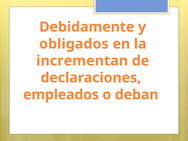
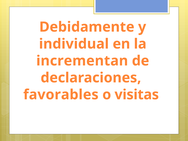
obligados: obligados -> individual (74, 44)
empleados: empleados -> favorables (61, 95)
deban: deban -> visitas (137, 95)
